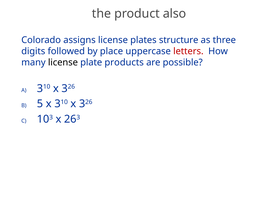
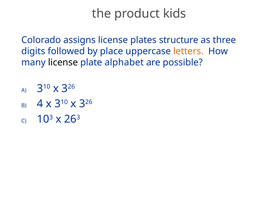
also: also -> kids (175, 14)
letters colour: red -> orange (188, 51)
products: products -> alphabet (124, 62)
5: 5 -> 4 (40, 104)
